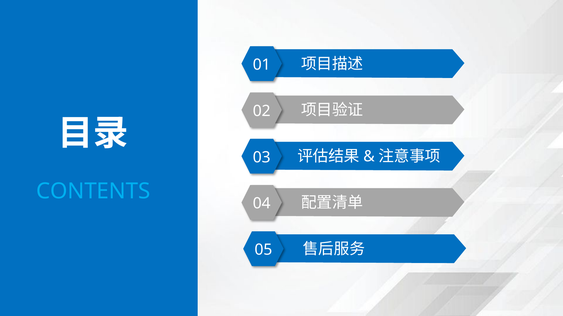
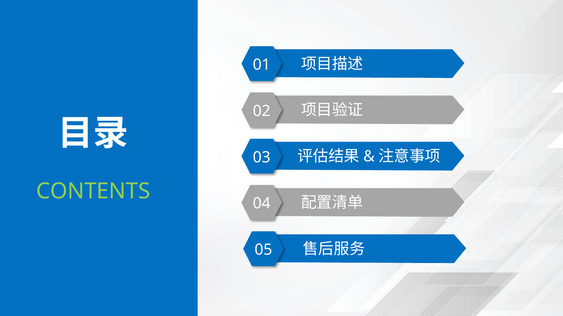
CONTENTS colour: light blue -> light green (93, 192)
